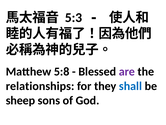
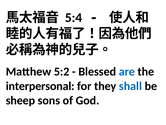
5:3: 5:3 -> 5:4 (74, 18)
5:8: 5:8 -> 5:2 (62, 71)
are colour: purple -> blue (127, 71)
relationships: relationships -> interpersonal (40, 86)
